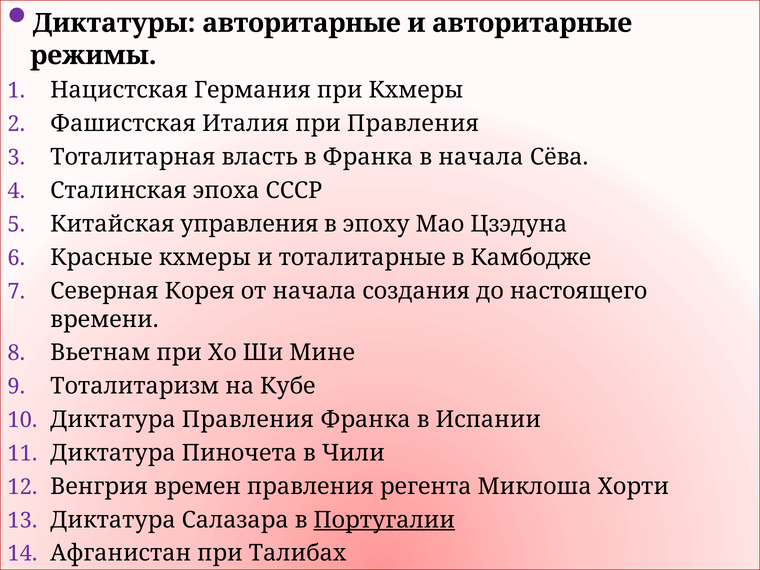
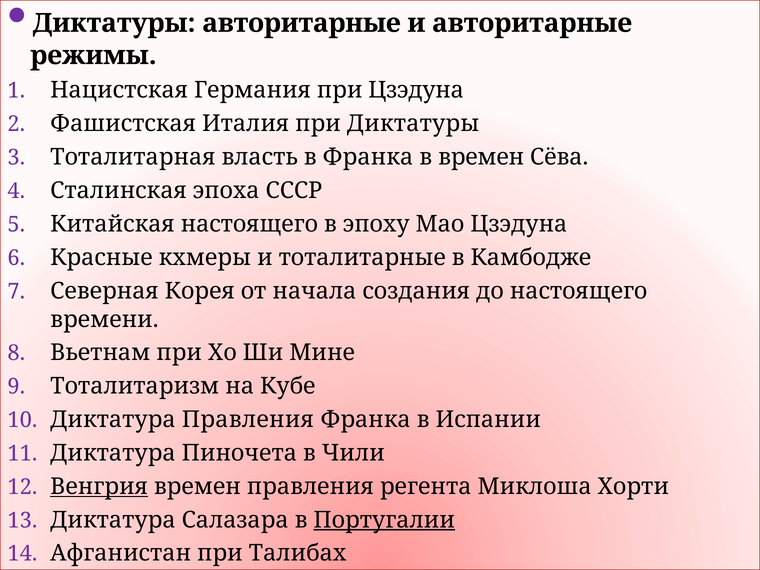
при Кхмеры: Кхмеры -> Цзэдуна (416, 90)
при Правления: Правления -> Диктатуры (413, 124)
в начала: начала -> времен (481, 157)
Китайская управления: управления -> настоящего (249, 224)
Венгрия underline: none -> present (99, 486)
